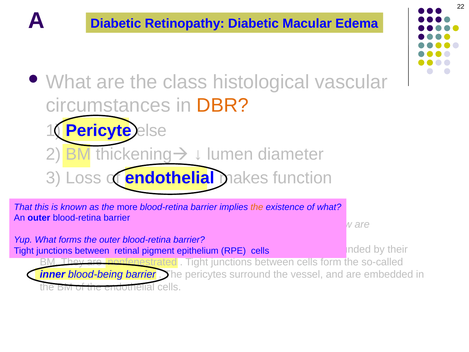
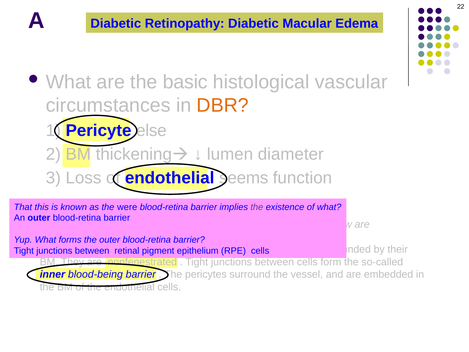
class: class -> basic (185, 82)
makes: makes -> seems (244, 178)
more: more -> were (127, 207)
the colour: orange -> purple (257, 207)
